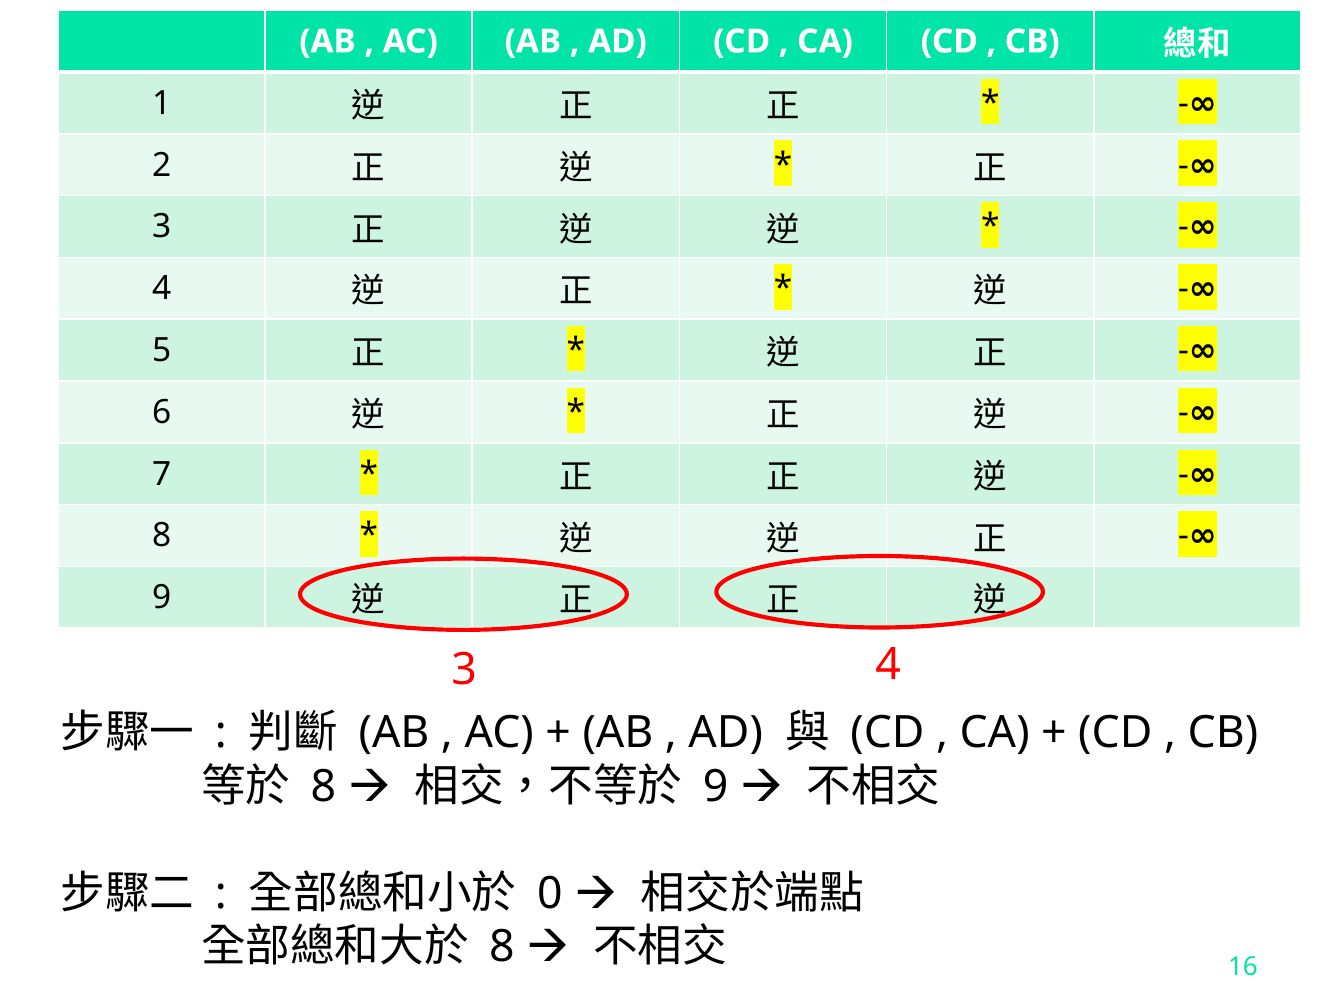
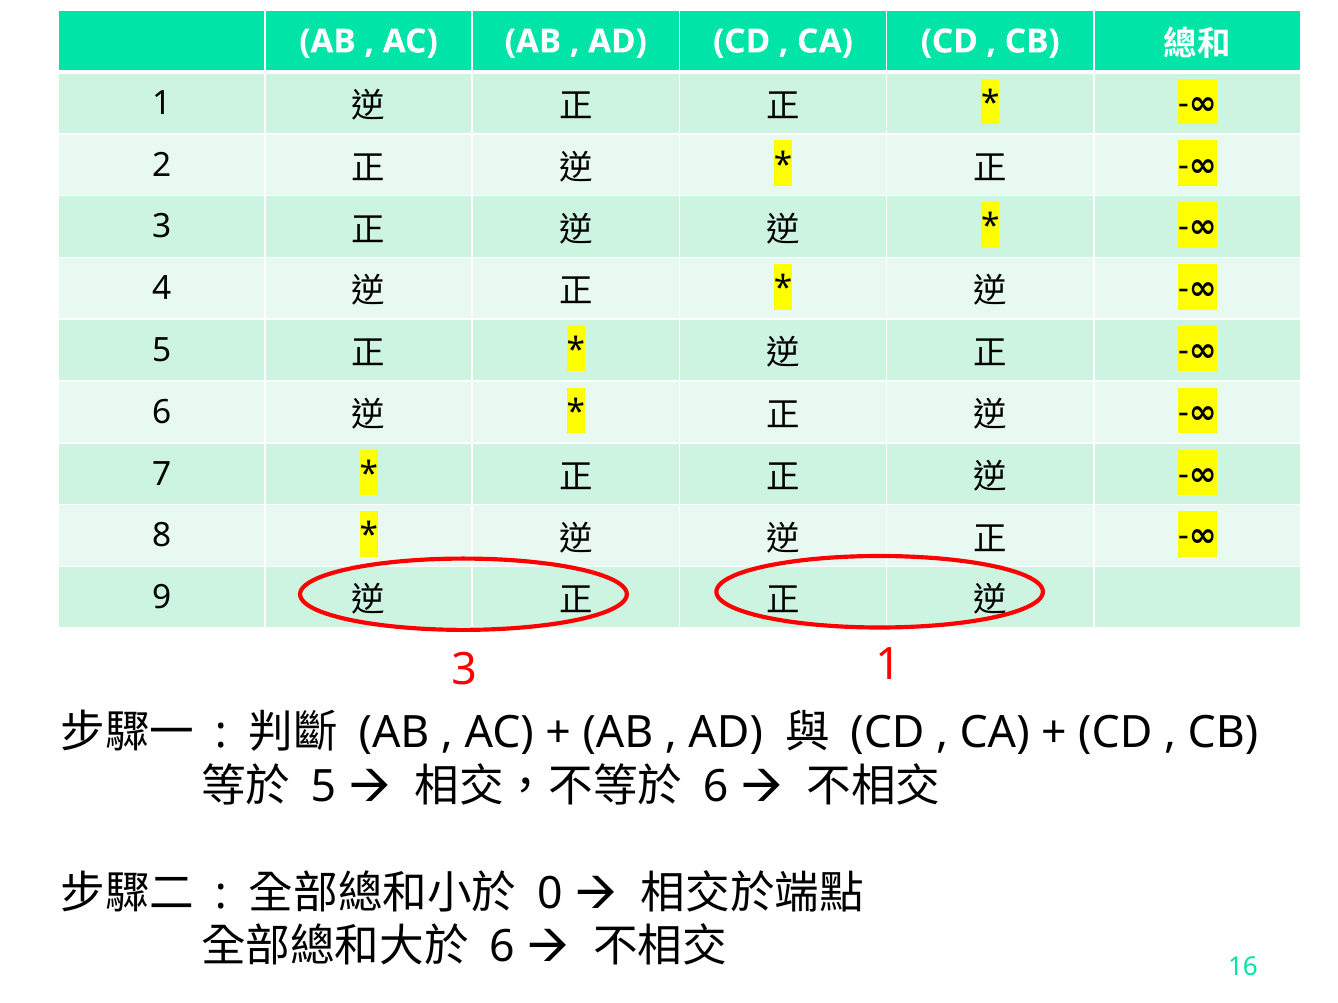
3 4: 4 -> 1 (888, 665)
8: 8 -> 5 (324, 787)
9: 9 -> 6 (716, 787)
8: 8 -> 6 (502, 948)
